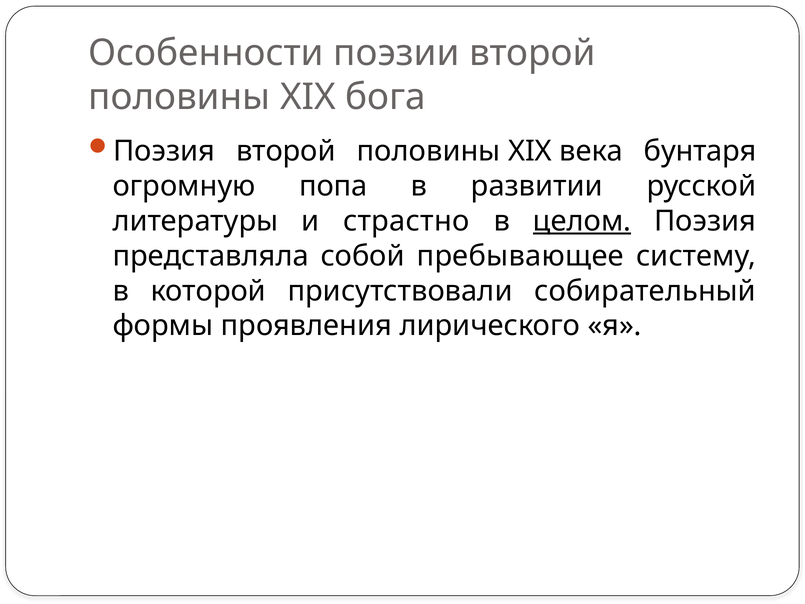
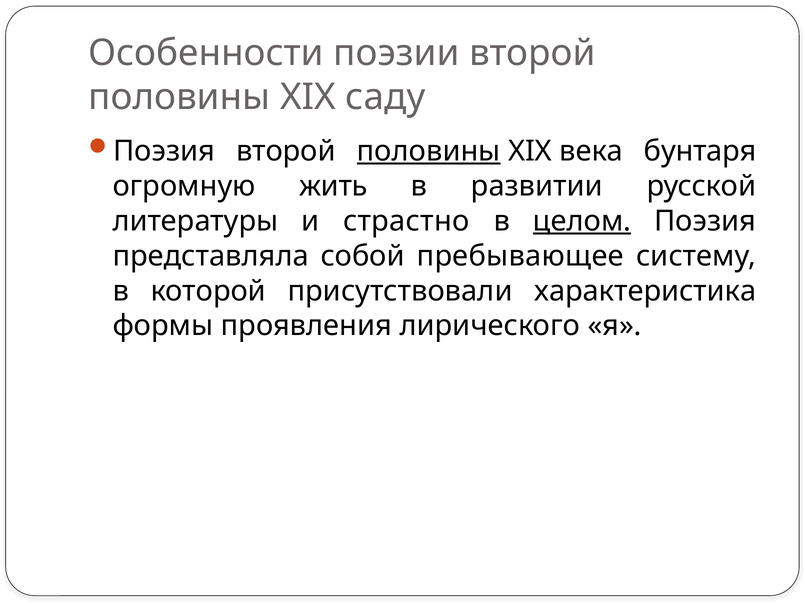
бога: бога -> саду (385, 97)
половины underline: none -> present (429, 151)
попа: попа -> жить (333, 186)
собирательный: собирательный -> характеристика (645, 291)
